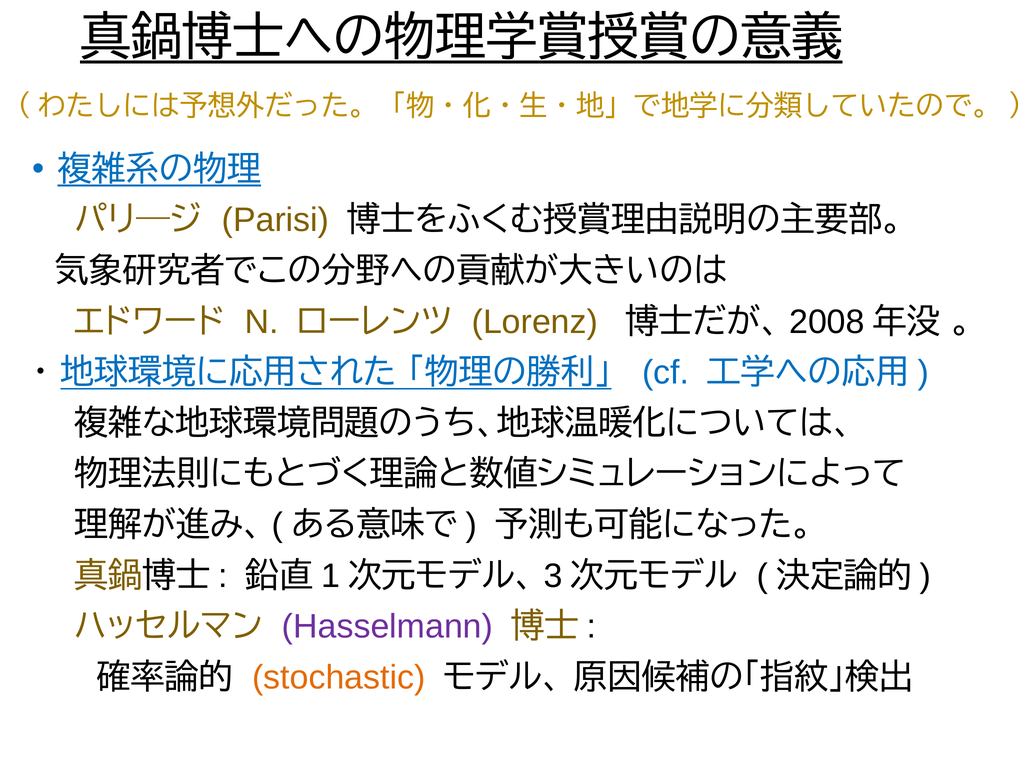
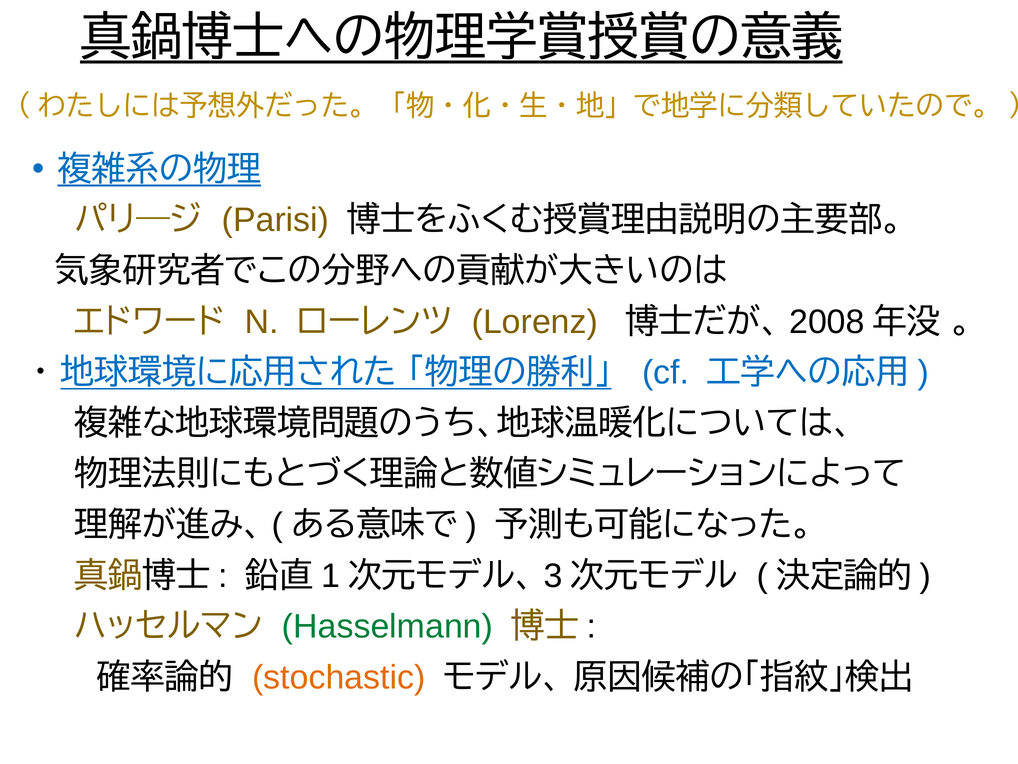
Hasselmann colour: purple -> green (387, 626)
